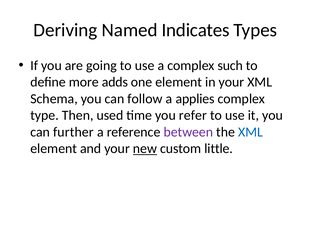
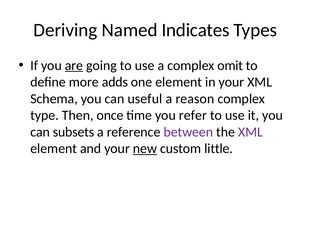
are underline: none -> present (74, 65)
such: such -> omit (230, 65)
follow: follow -> useful (145, 98)
applies: applies -> reason (195, 98)
used: used -> once (110, 115)
further: further -> subsets (74, 132)
XML colour: blue -> purple (251, 132)
